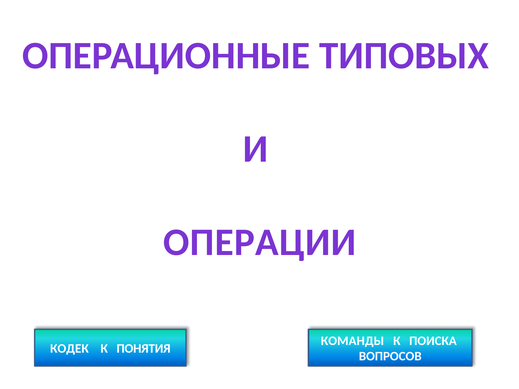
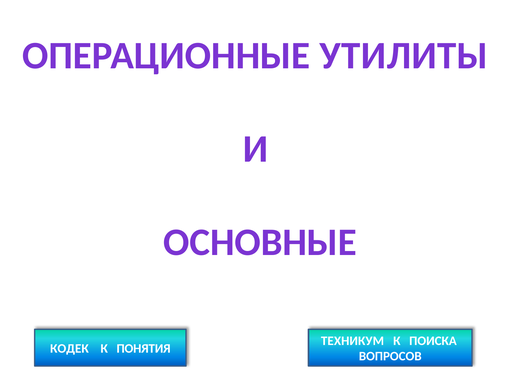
ТИПОВЫХ: ТИПОВЫХ -> УТИЛИТЫ (404, 56)
ОПЕРАЦИИ: ОПЕРАЦИИ -> ОСНОВНЫЕ (260, 243)
КОМАНДЫ: КОМАНДЫ -> ТЕХНИКУМ (352, 341)
